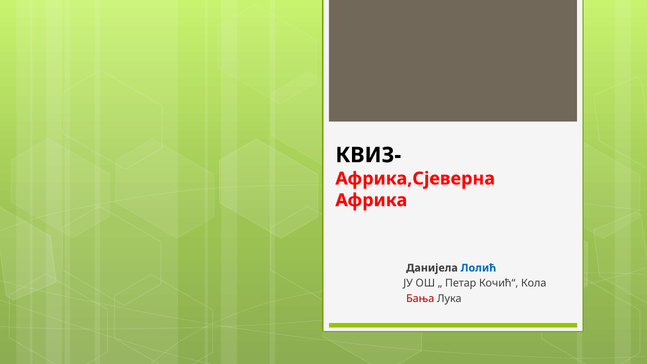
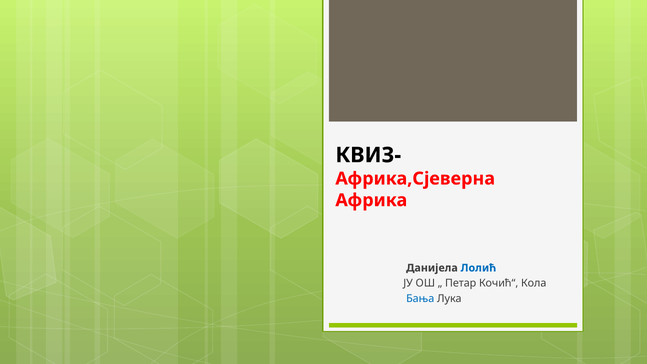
Бања colour: red -> blue (420, 299)
